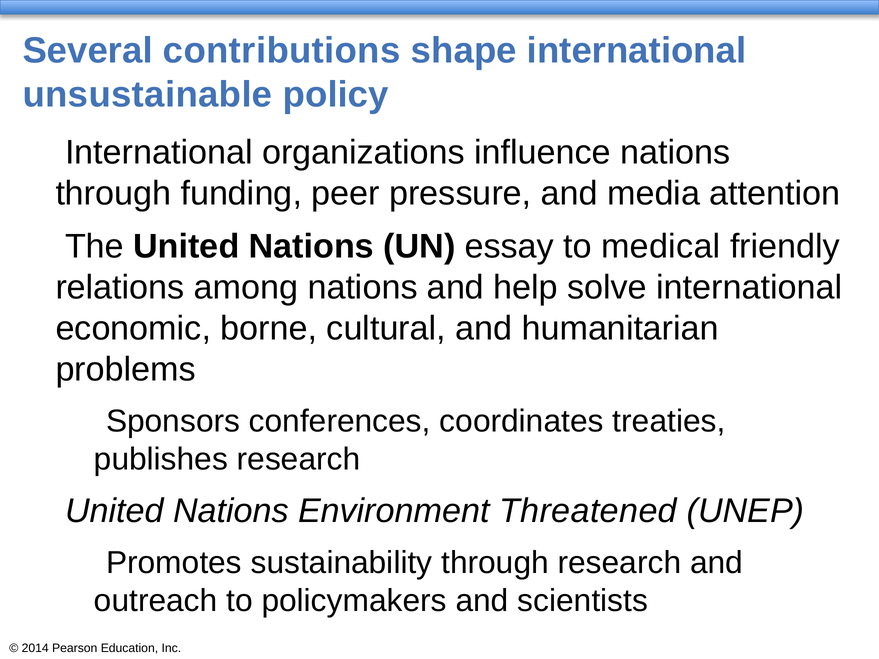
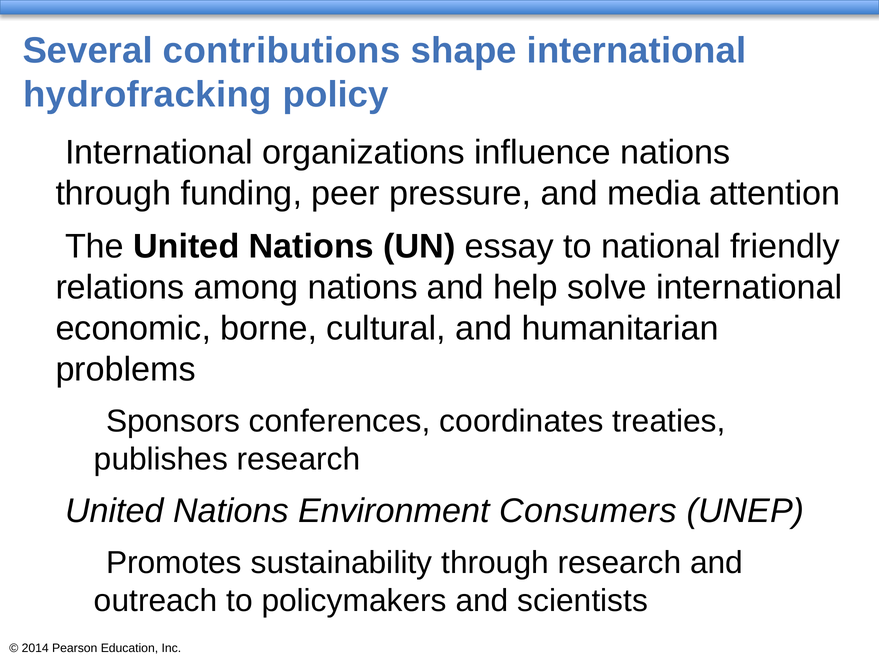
unsustainable: unsustainable -> hydrofracking (147, 95)
medical: medical -> national (661, 247)
Threatened: Threatened -> Consumers (588, 511)
